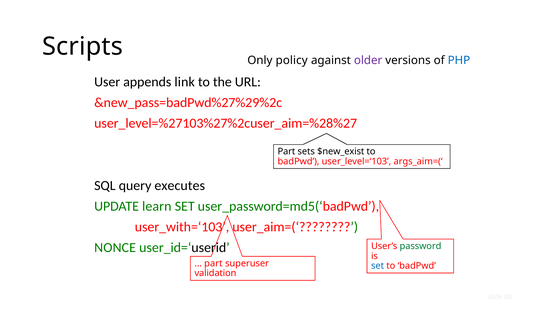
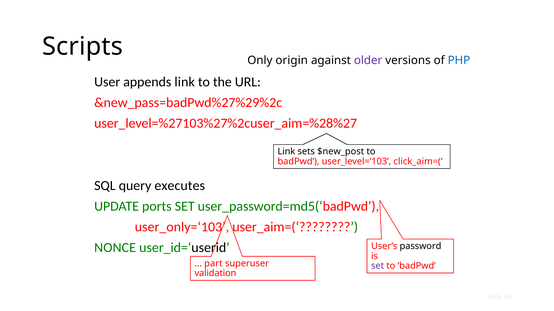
policy: policy -> origin (292, 60)
Part: Part -> Link (286, 152)
$new_exist: $new_exist -> $new_post (341, 152)
args_aim=(‘: args_aim=(‘ -> click_aim=(‘ (418, 162)
learn: learn -> ports (157, 207)
user_with=‘103: user_with=‘103 -> user_only=‘103 (182, 227)
password colour: green -> black (421, 247)
set colour: blue -> purple (378, 266)
